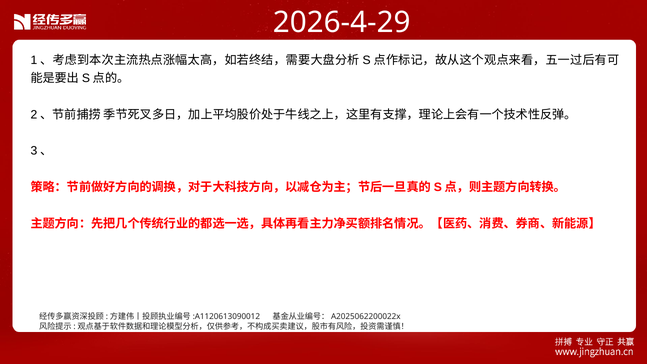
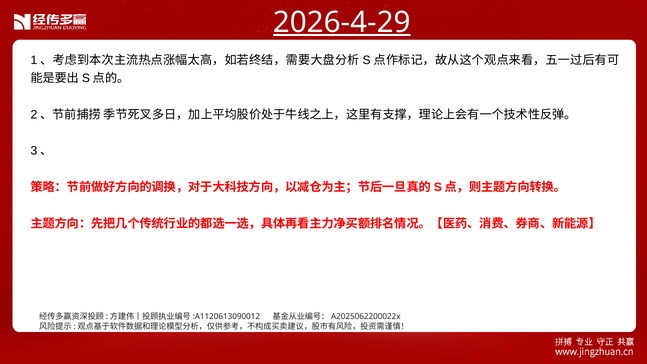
2026-4-29 underline: none -> present (342, 22)
